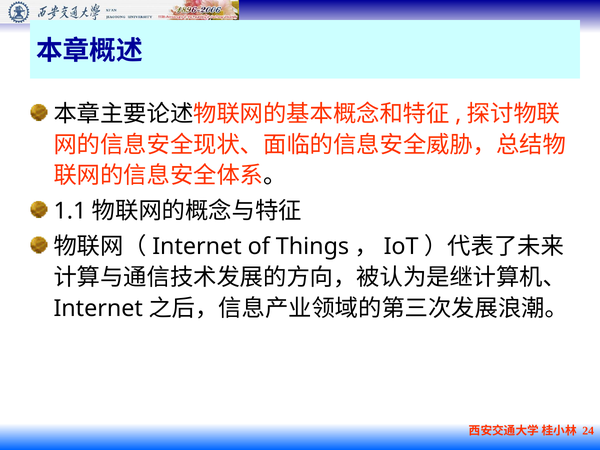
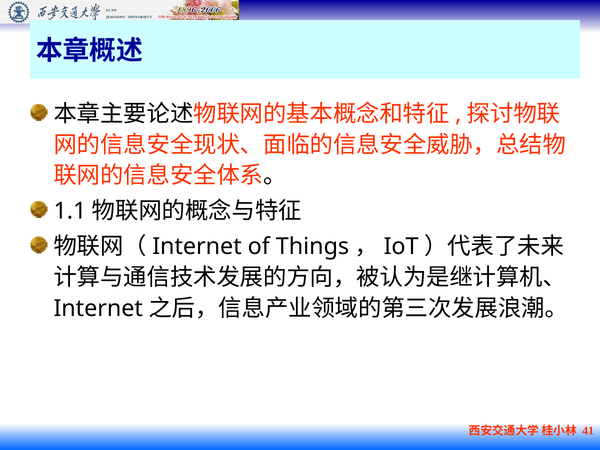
24: 24 -> 41 (588, 431)
